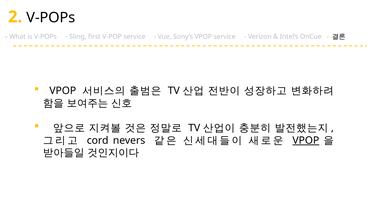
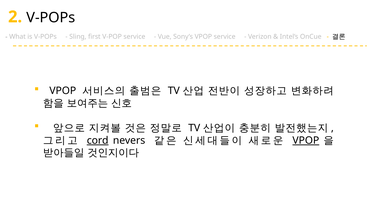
cord underline: none -> present (98, 140)
